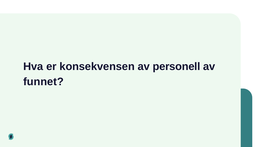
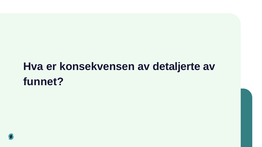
personell: personell -> detaljerte (177, 67)
